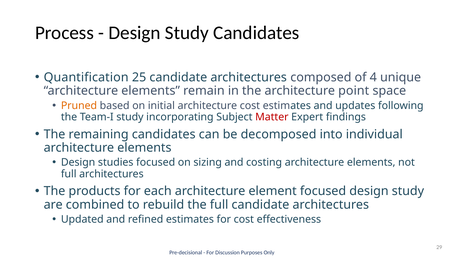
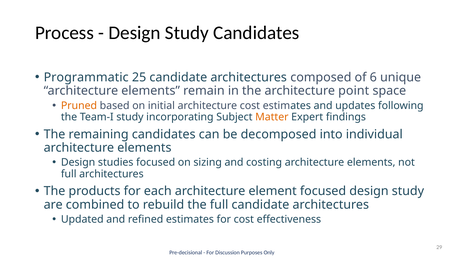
Quantification: Quantification -> Programmatic (86, 77)
4: 4 -> 6 (373, 77)
Matter colour: red -> orange (272, 117)
